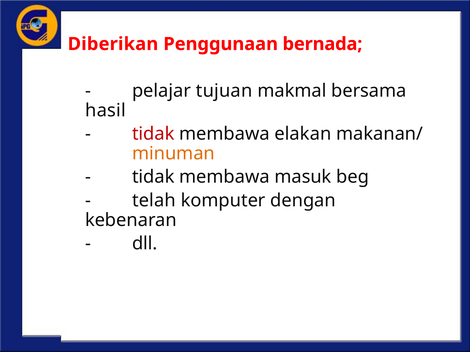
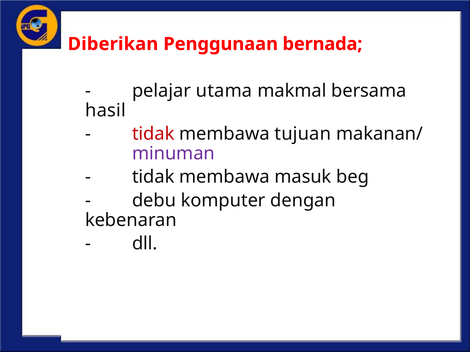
tujuan: tujuan -> utama (224, 91)
elakan: elakan -> tujuan (303, 134)
minuman colour: orange -> purple (173, 154)
telah: telah -> debu (154, 201)
